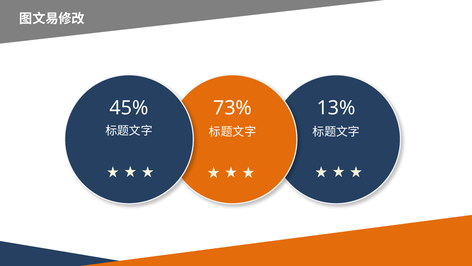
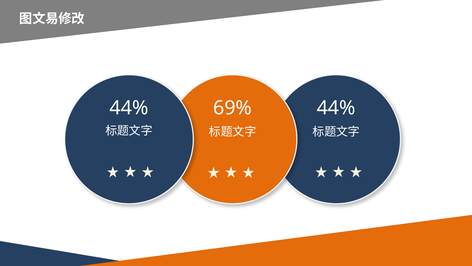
45%: 45% -> 44% (129, 108)
73%: 73% -> 69% (233, 108)
13%: 13% -> 44% (336, 108)
